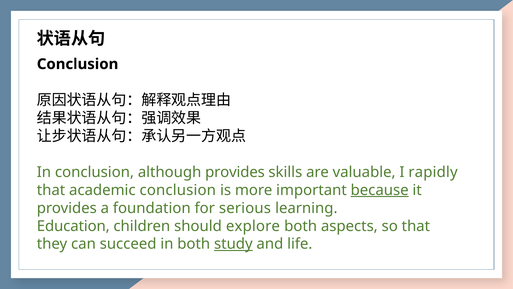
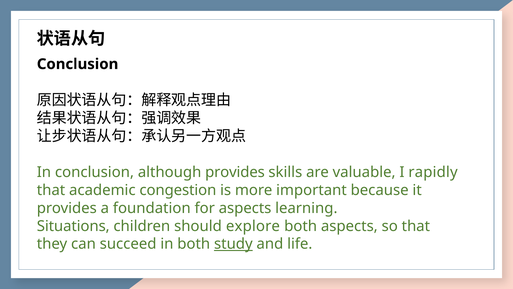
academic conclusion: conclusion -> congestion (178, 190)
because underline: present -> none (380, 190)
for serious: serious -> aspects (245, 208)
Education: Education -> Situations (73, 226)
